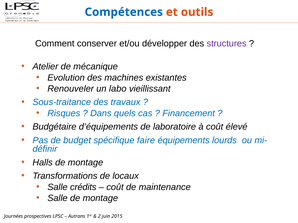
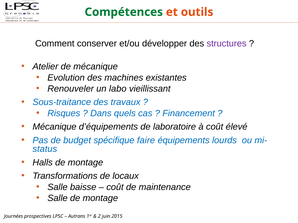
Compétences colour: blue -> green (124, 12)
Budgétaire: Budgétaire -> Mécanique (55, 127)
définir: définir -> status (45, 149)
crédits: crédits -> baisse (83, 187)
